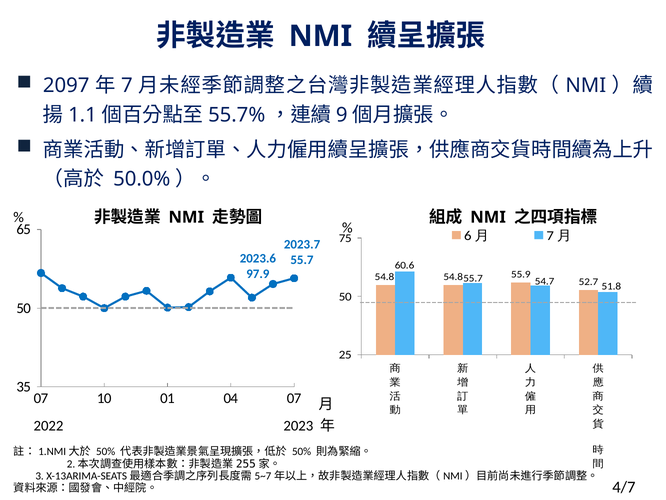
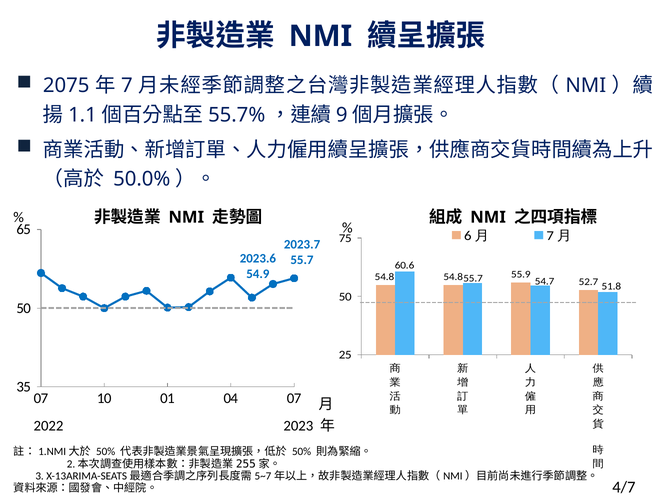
2097: 2097 -> 2075 (66, 86)
97.9: 97.9 -> 54.9 (258, 274)
